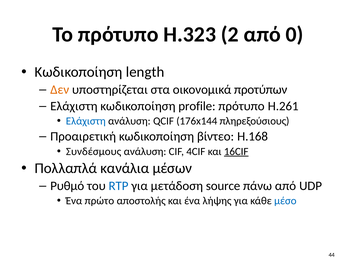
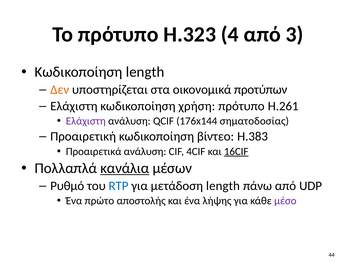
2: 2 -> 4 (230, 34)
0: 0 -> 3 (295, 34)
profile: profile -> χρήση (197, 106)
Ελάχιστη colour: blue -> purple (86, 121)
πληρεξούσιους: πληρεξούσιους -> σηματοδοσίας (254, 121)
H.168: H.168 -> H.383 (253, 136)
Συνδέσμους: Συνδέσμους -> Προαιρετικά (94, 151)
κανάλια underline: none -> present (125, 168)
μετάδοση source: source -> length (223, 186)
μέσο colour: blue -> purple (285, 201)
